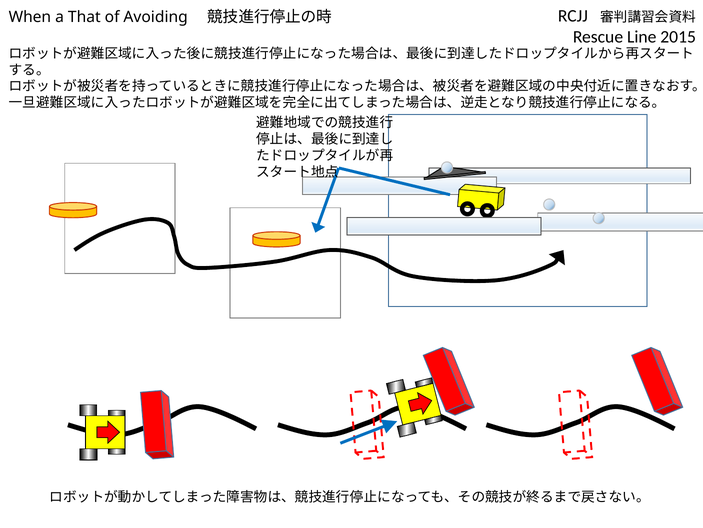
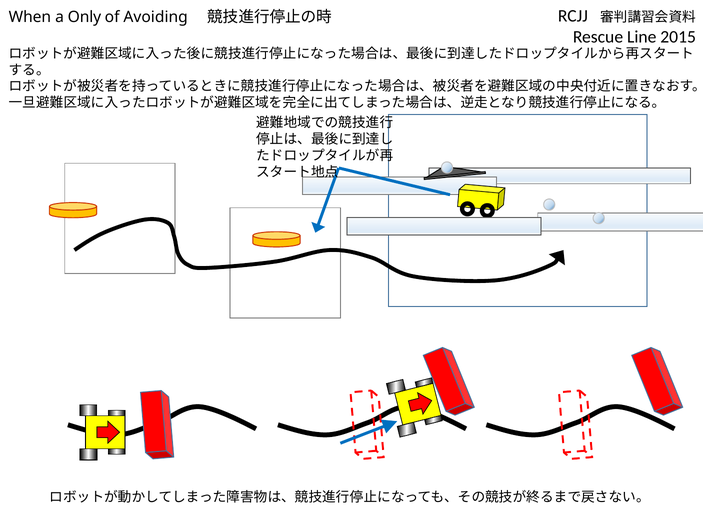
That: That -> Only (84, 17)
